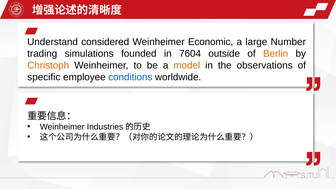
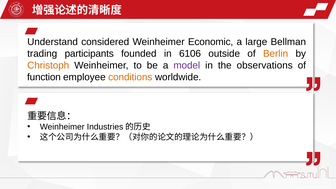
Number: Number -> Bellman (288, 42)
simulations: simulations -> participants (89, 54)
7604: 7604 -> 6106 (190, 54)
model colour: orange -> purple (187, 65)
specific: specific -> function (44, 77)
conditions colour: blue -> orange (130, 77)
